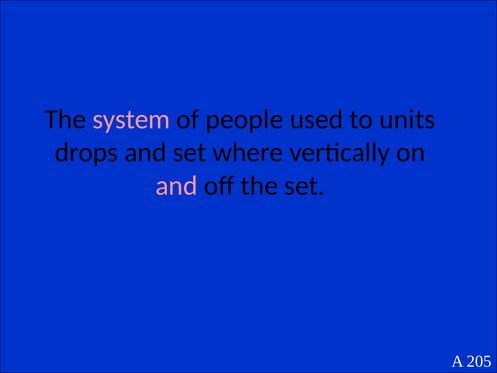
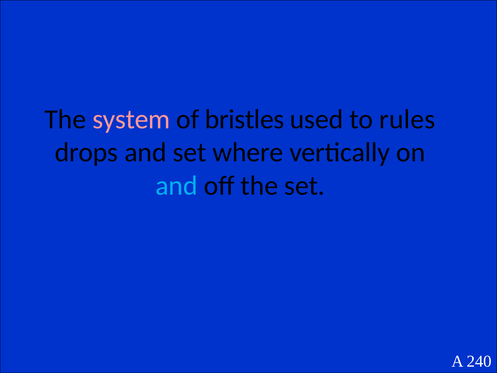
people: people -> bristles (245, 119)
units: units -> rules (407, 119)
and colour: pink -> light blue (177, 185)
205: 205 -> 240 (479, 361)
